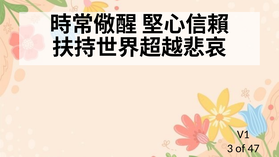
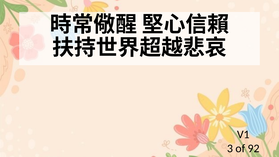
47: 47 -> 92 (254, 148)
